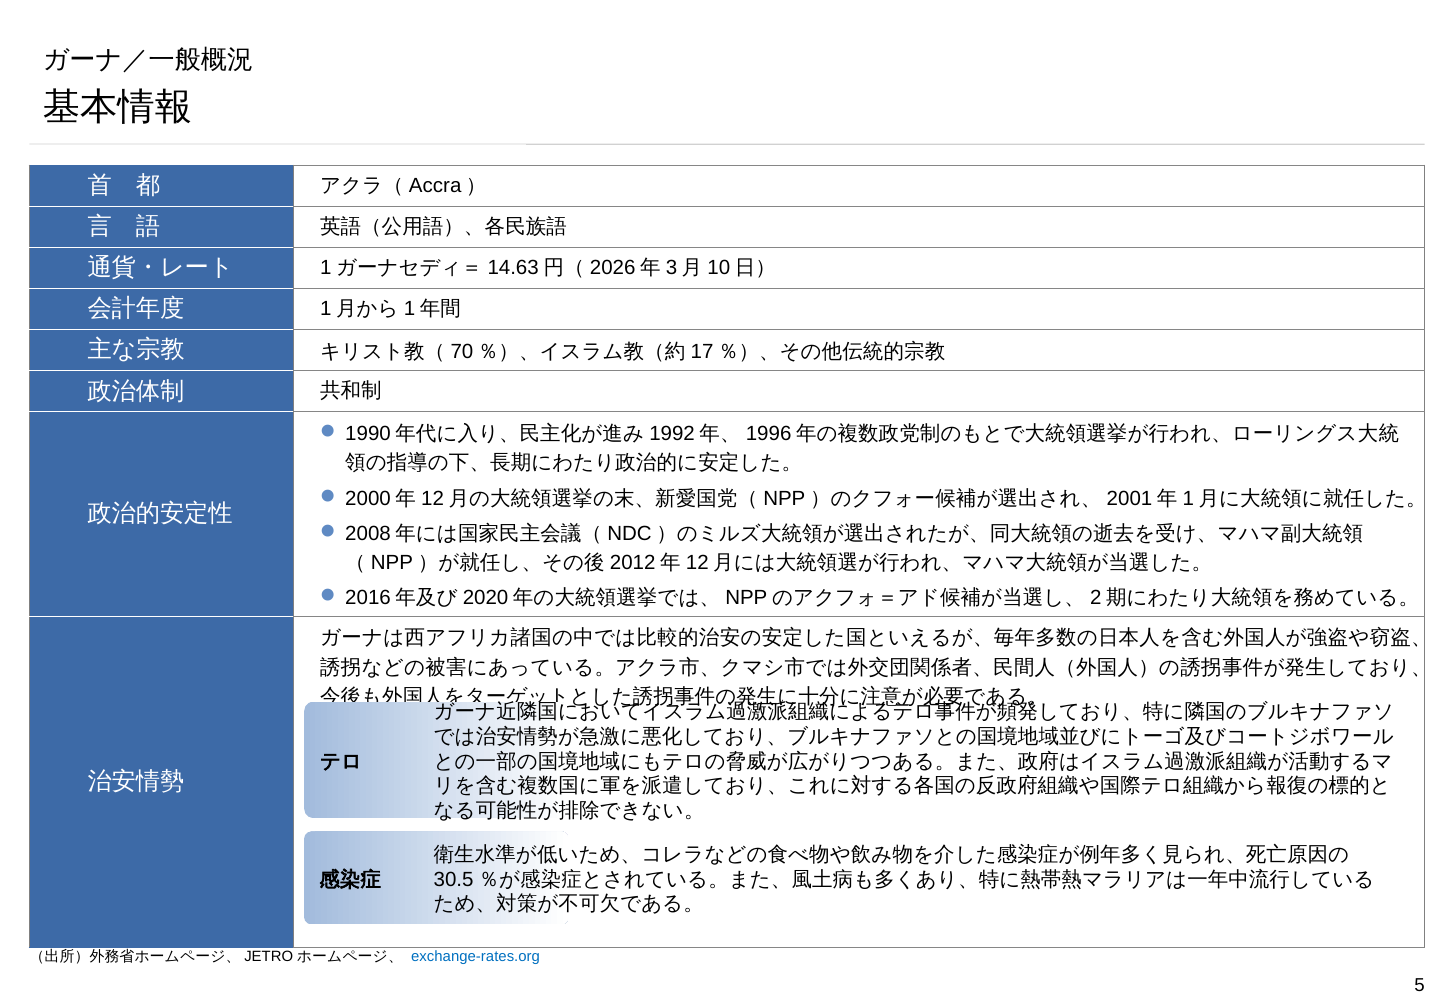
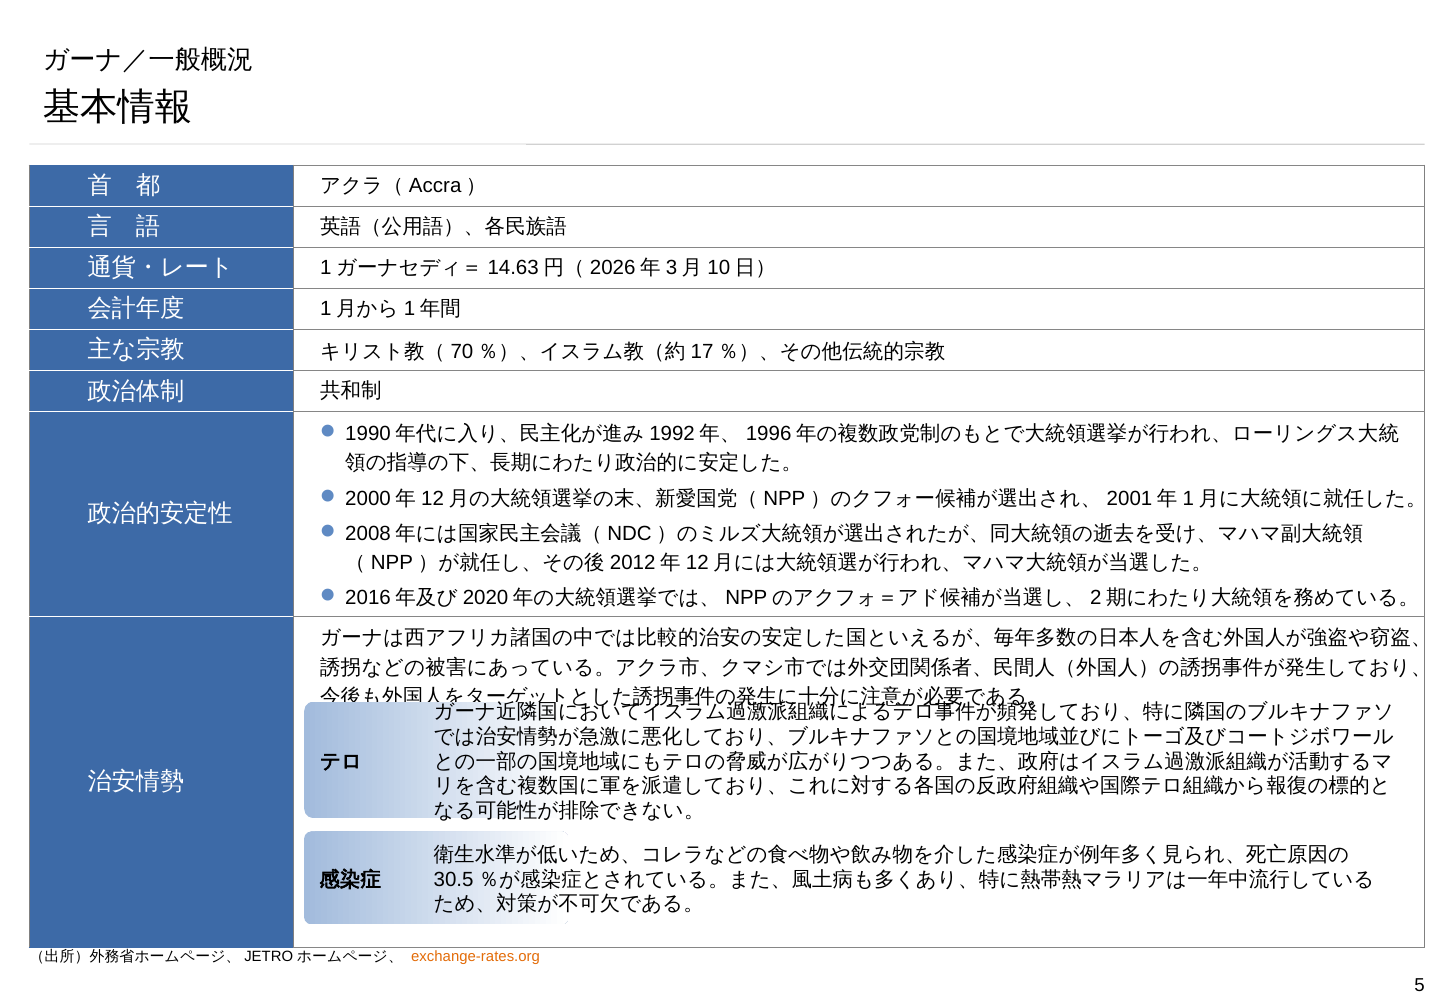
exchange-rates.org colour: blue -> orange (476, 956)
